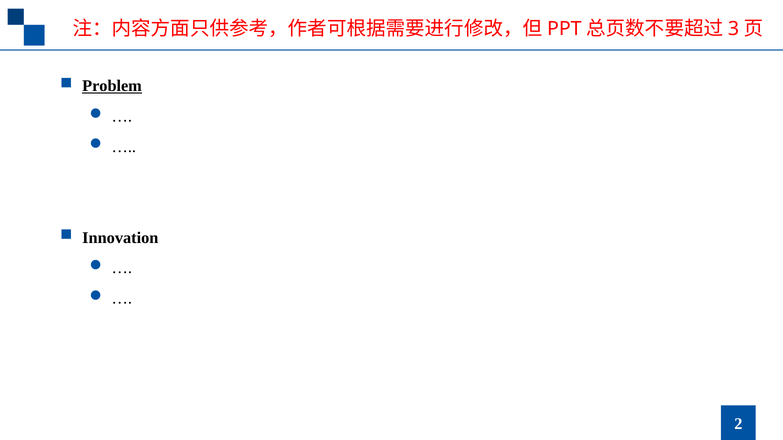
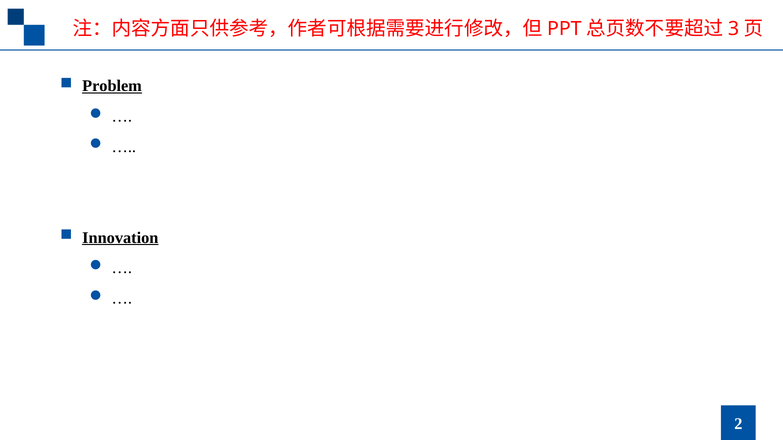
Innovation underline: none -> present (120, 238)
